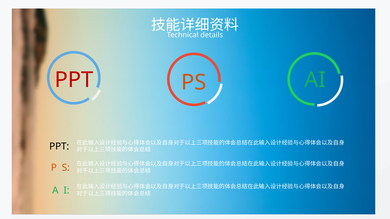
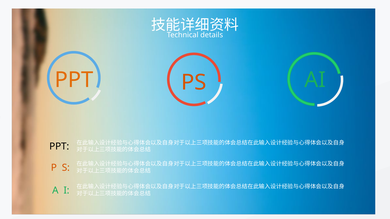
PPT colour: red -> orange (74, 80)
